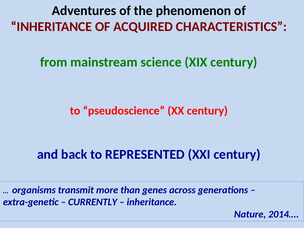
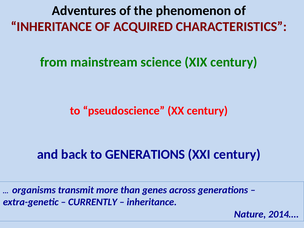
to REPRESENTED: REPRESENTED -> GENERATIONS (145, 155)
